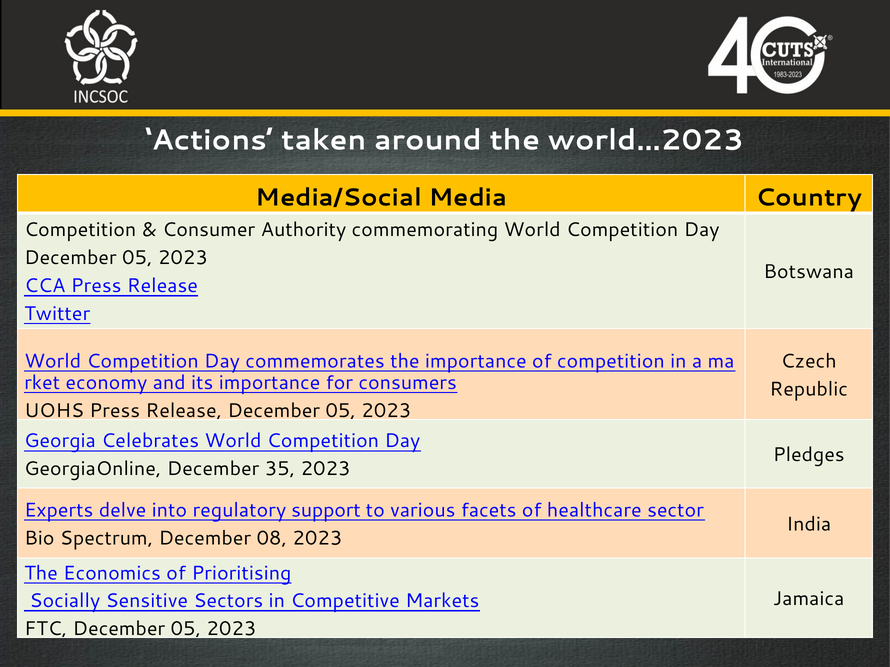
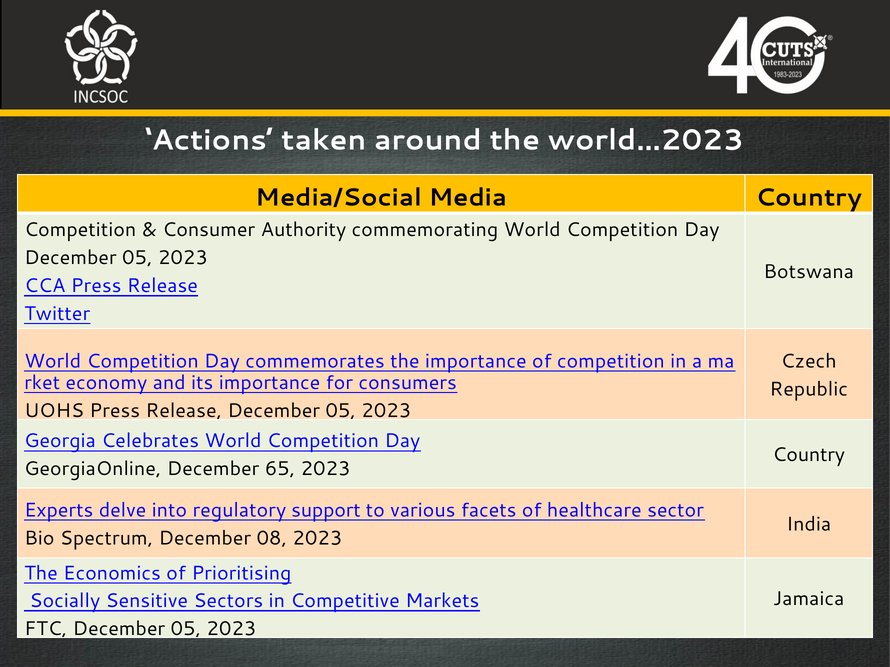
Pledges: Pledges -> Country (809, 455)
35: 35 -> 65 (280, 469)
